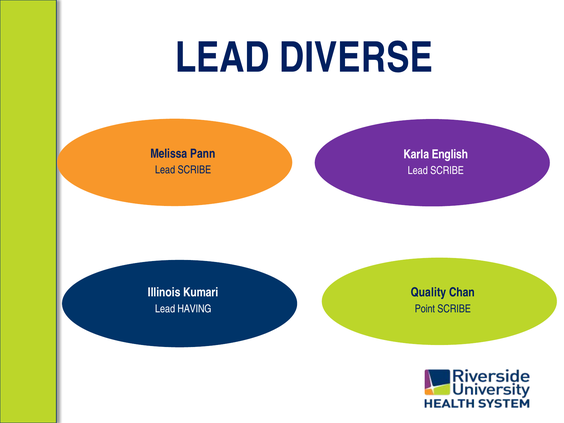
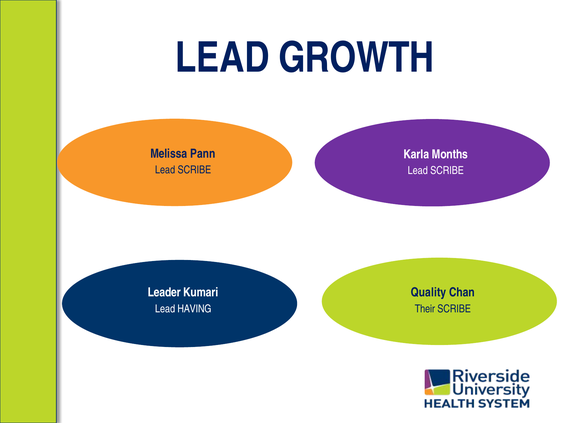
DIVERSE: DIVERSE -> GROWTH (356, 58)
English: English -> Months (450, 154)
Illinois: Illinois -> Leader (164, 293)
Point: Point -> Their (425, 309)
